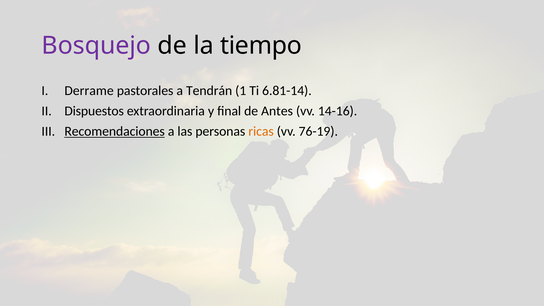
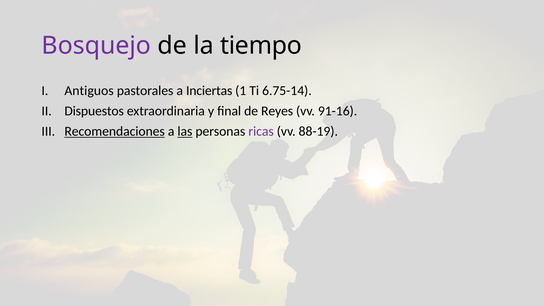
Derrame: Derrame -> Antiguos (89, 91)
Tendrán: Tendrán -> Inciertas (209, 91)
6.81-14: 6.81-14 -> 6.75-14 (287, 91)
Antes: Antes -> Reyes (277, 111)
14-16: 14-16 -> 91-16 (338, 111)
las underline: none -> present (185, 131)
ricas colour: orange -> purple (261, 131)
76-19: 76-19 -> 88-19 (318, 131)
